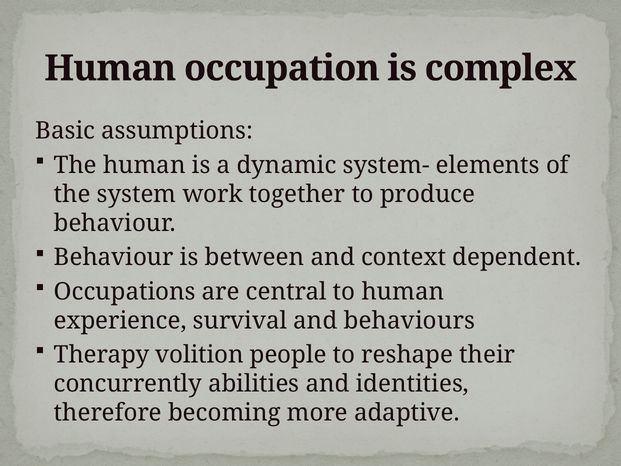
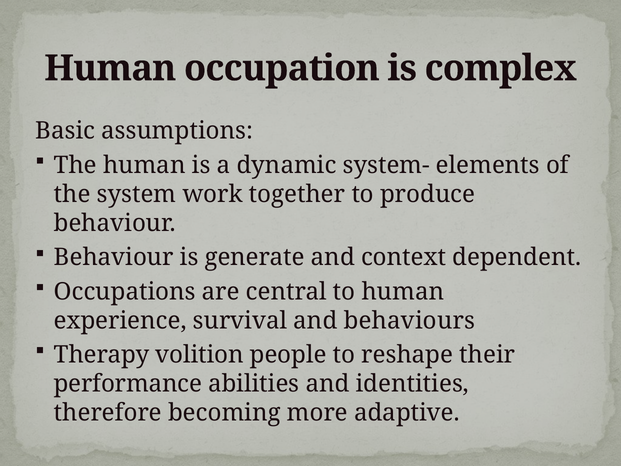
between: between -> generate (255, 257)
concurrently: concurrently -> performance (128, 384)
